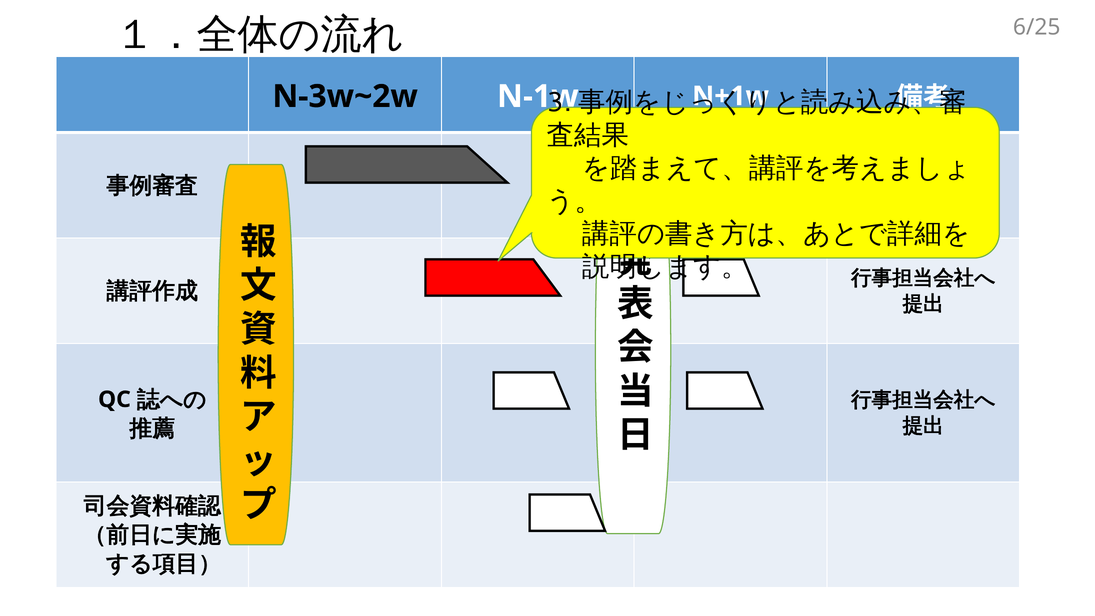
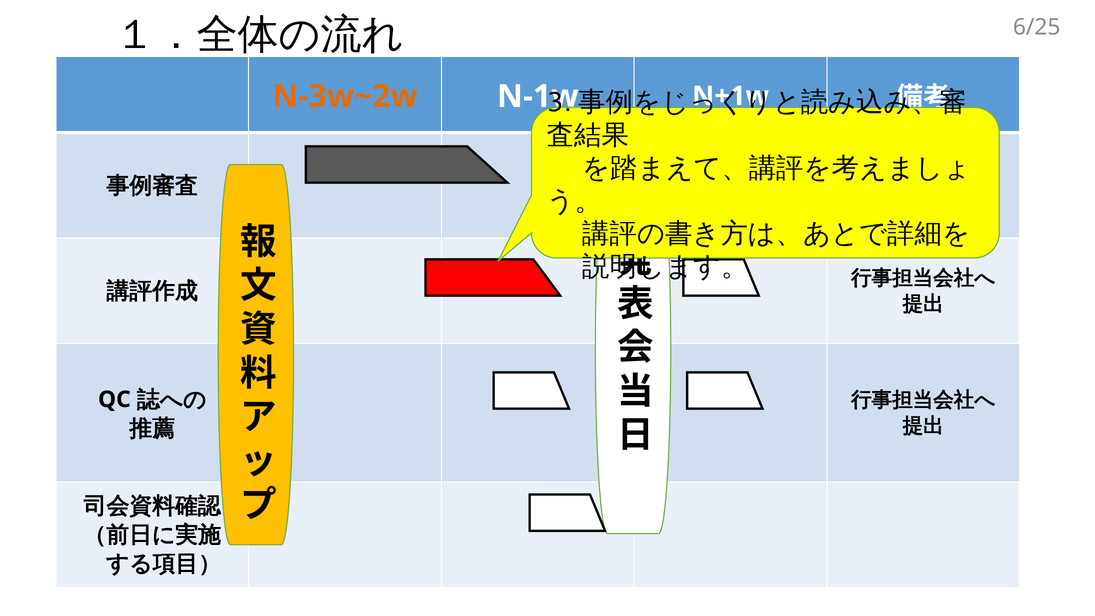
N-3w~2w colour: black -> orange (345, 96)
